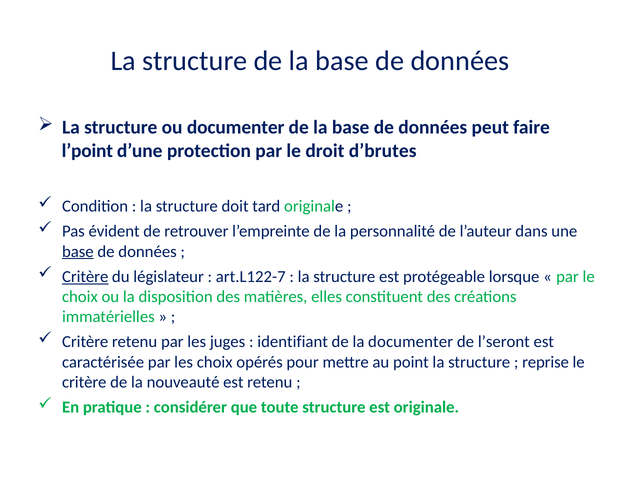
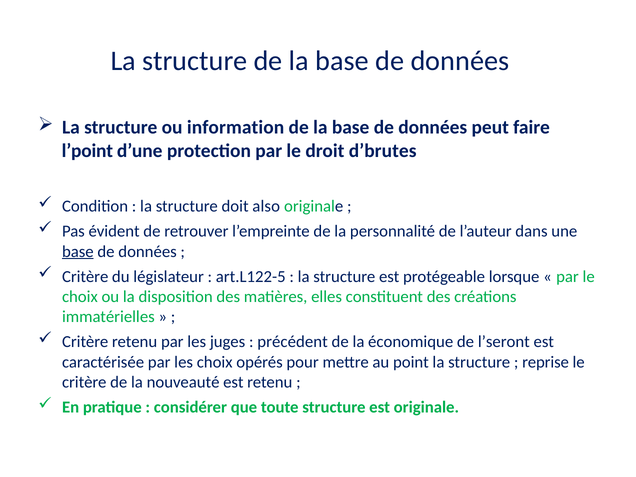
ou documenter: documenter -> information (236, 127)
tard: tard -> also (266, 206)
Critère underline: present -> none (85, 277)
art.L122-7: art.L122-7 -> art.L122-5 (251, 277)
identifiant: identifiant -> précédent (293, 342)
la documenter: documenter -> économique (411, 342)
